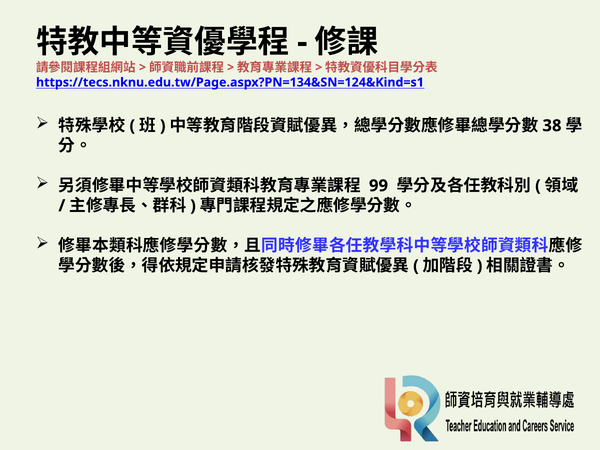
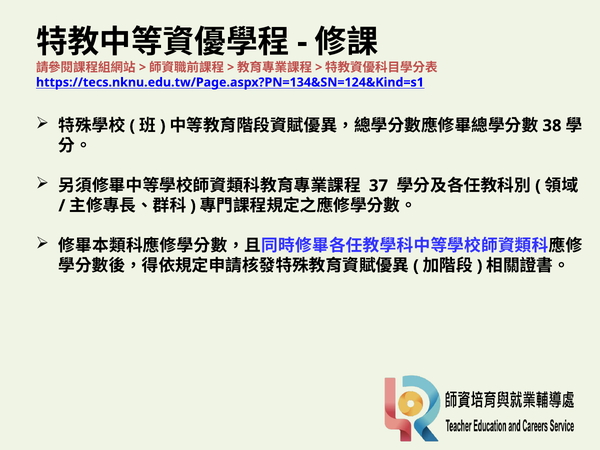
99: 99 -> 37 (378, 186)
